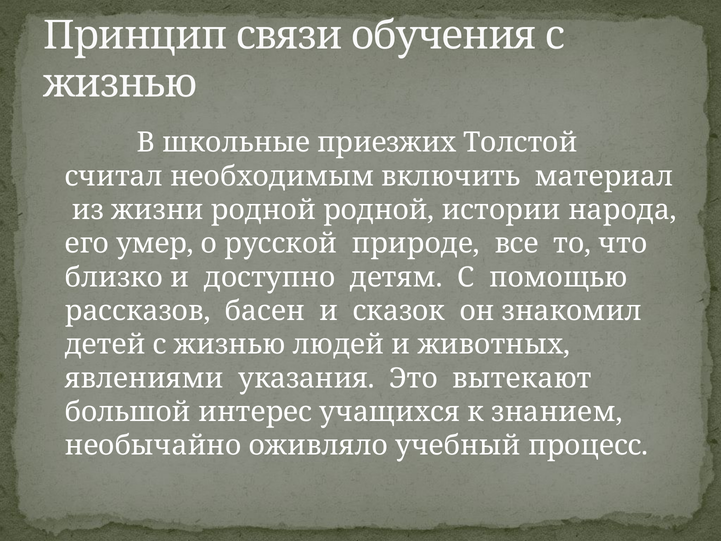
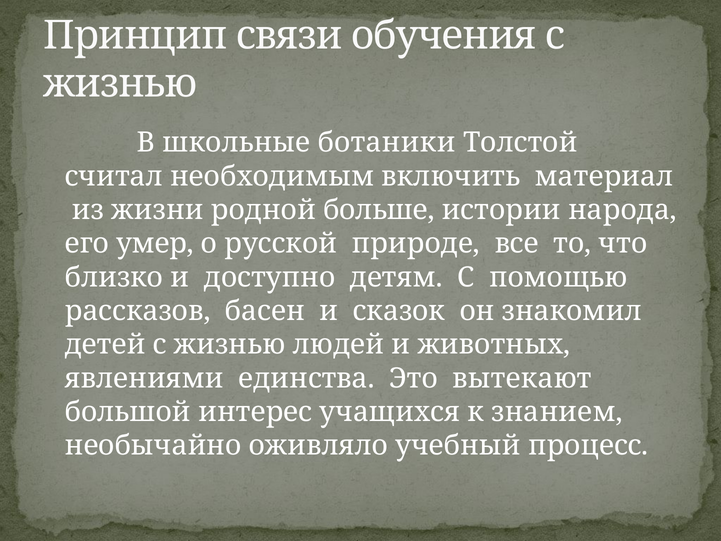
приезжих: приезжих -> ботаники (387, 142)
родной родной: родной -> больше (379, 210)
указания: указания -> единства (307, 378)
